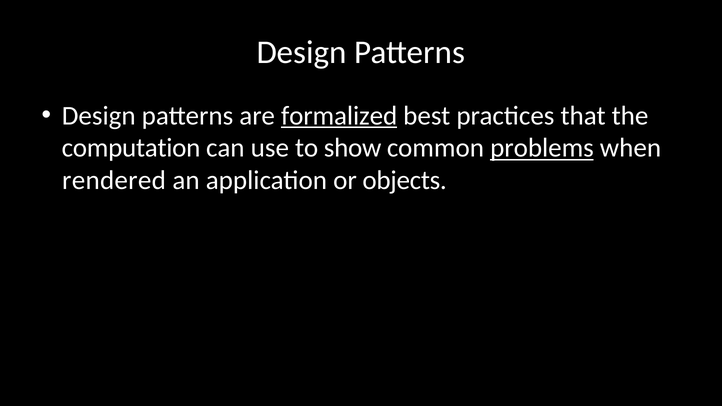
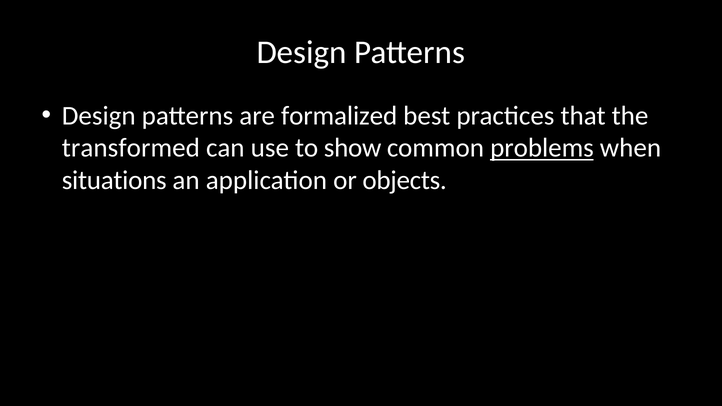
formalized underline: present -> none (339, 116)
computation: computation -> transformed (131, 148)
rendered: rendered -> situations (114, 181)
